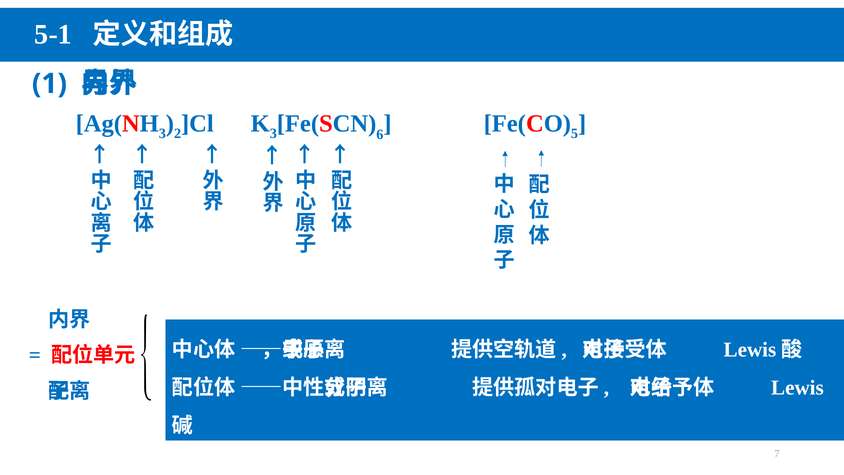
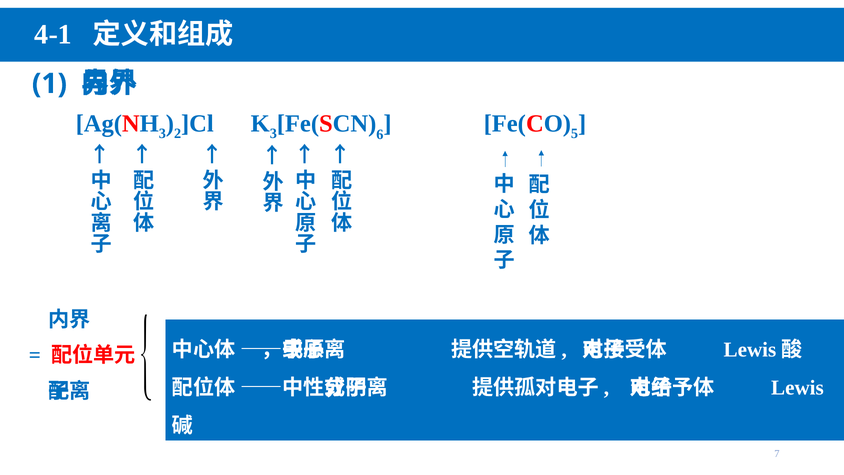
5-1: 5-1 -> 4-1 (53, 35)
